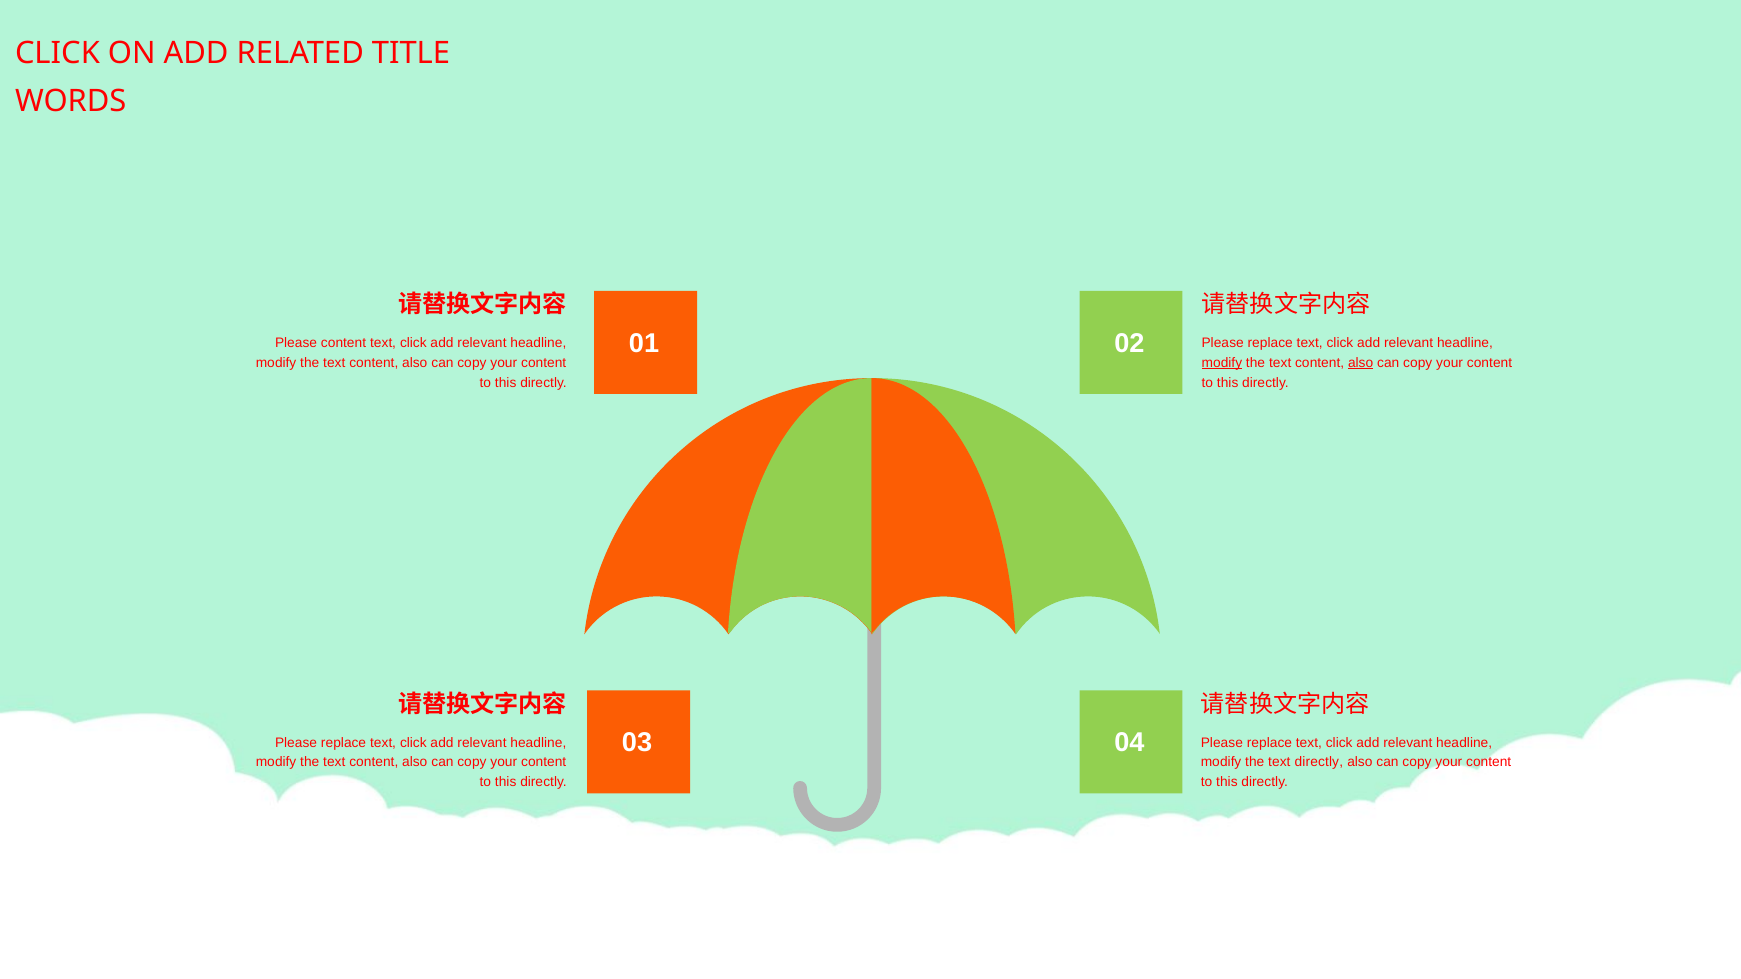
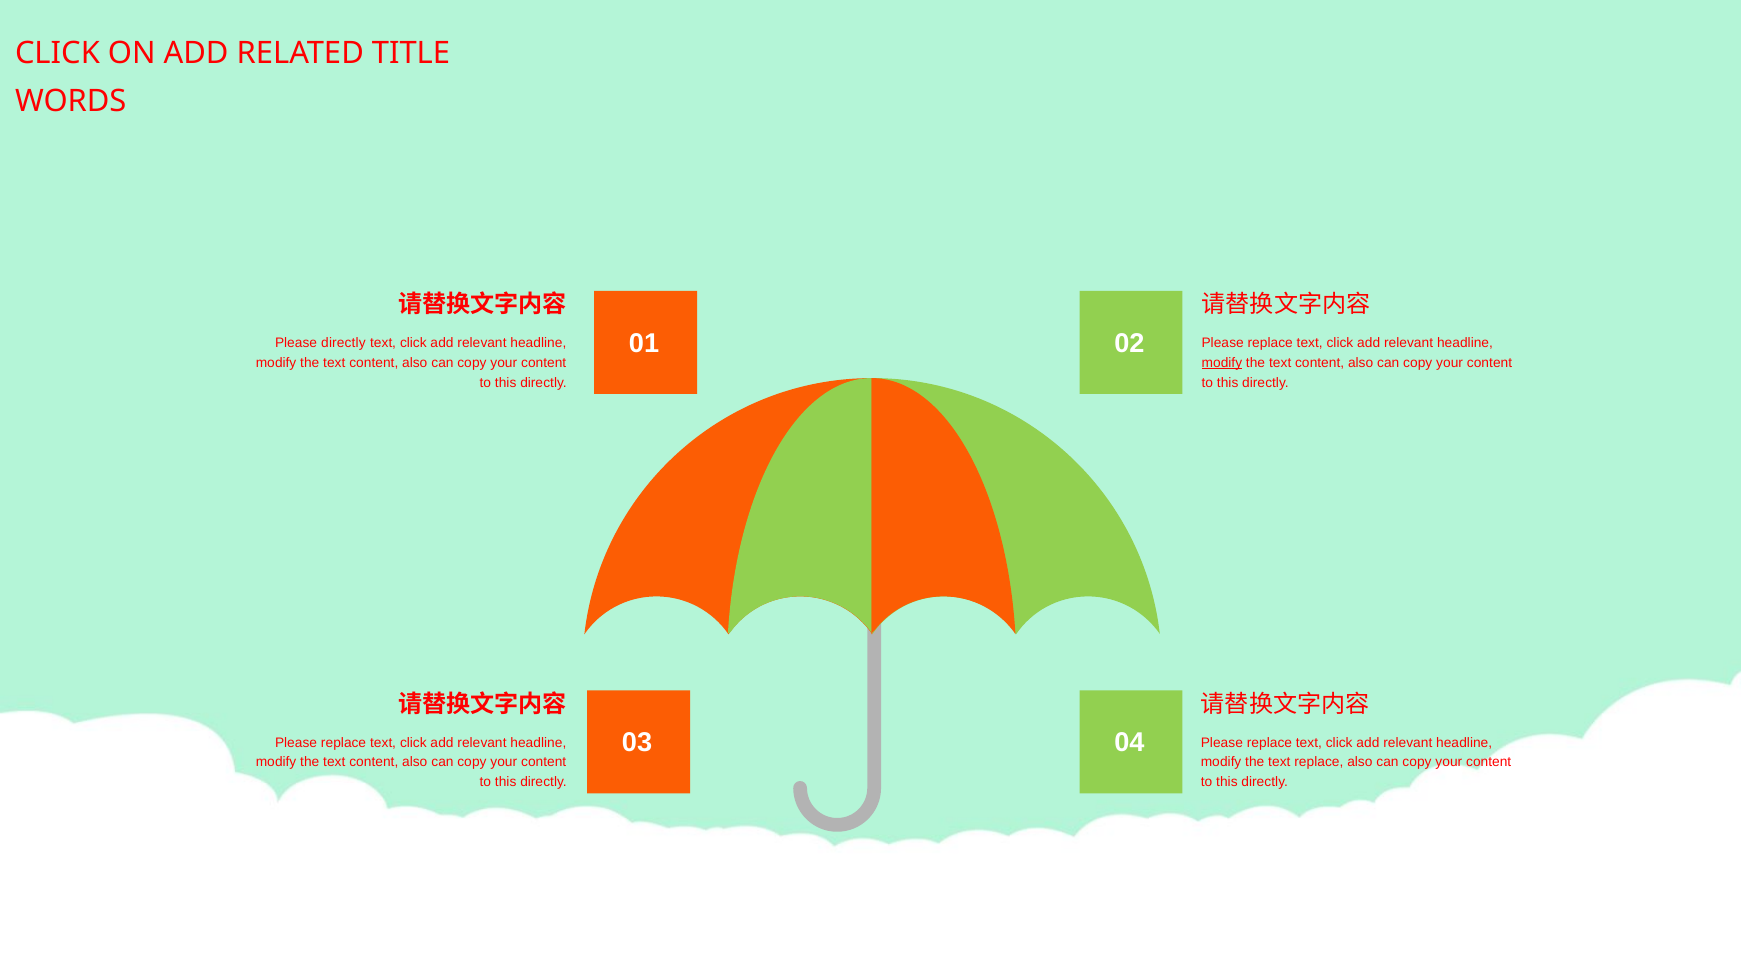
Please content: content -> directly (343, 343)
also underline: present -> none (1361, 363)
text directly: directly -> replace (1319, 763)
